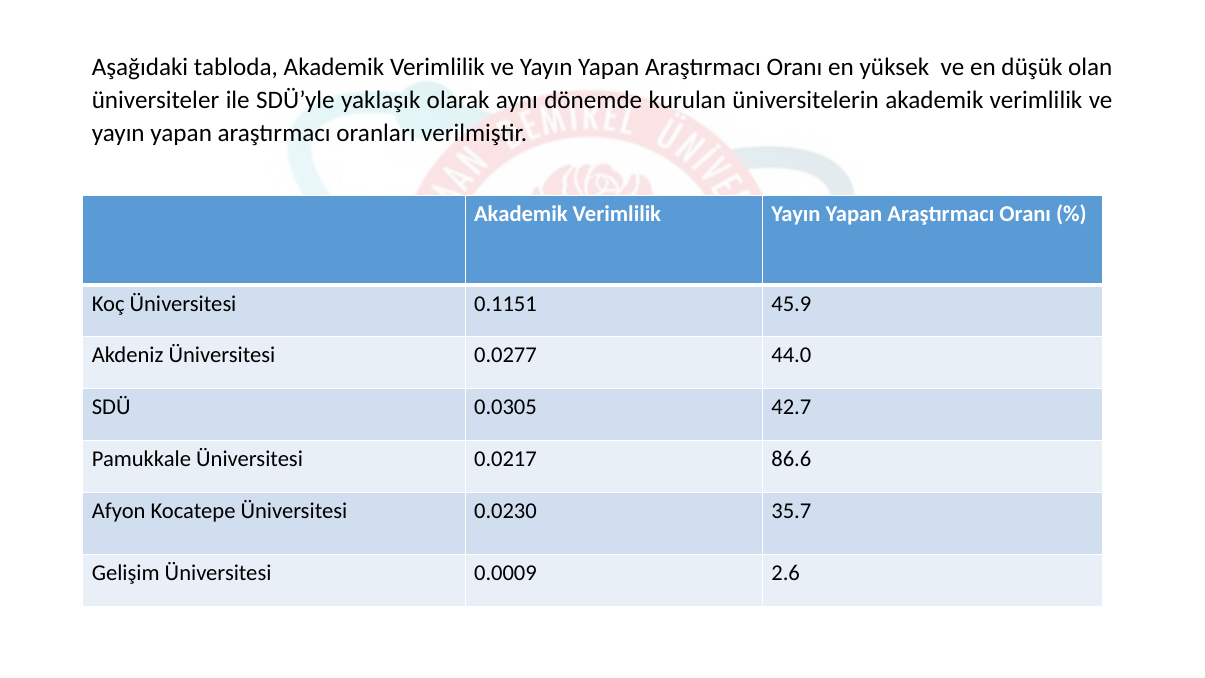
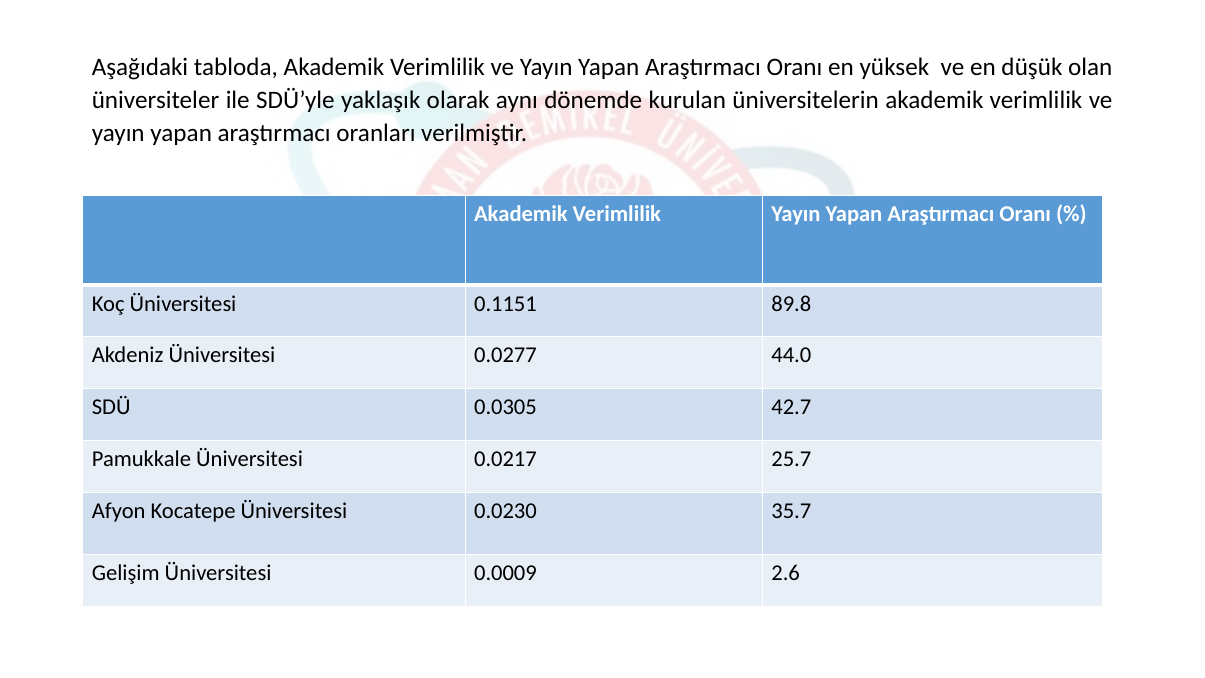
45.9: 45.9 -> 89.8 (791, 304)
86.6: 86.6 -> 25.7 (791, 459)
